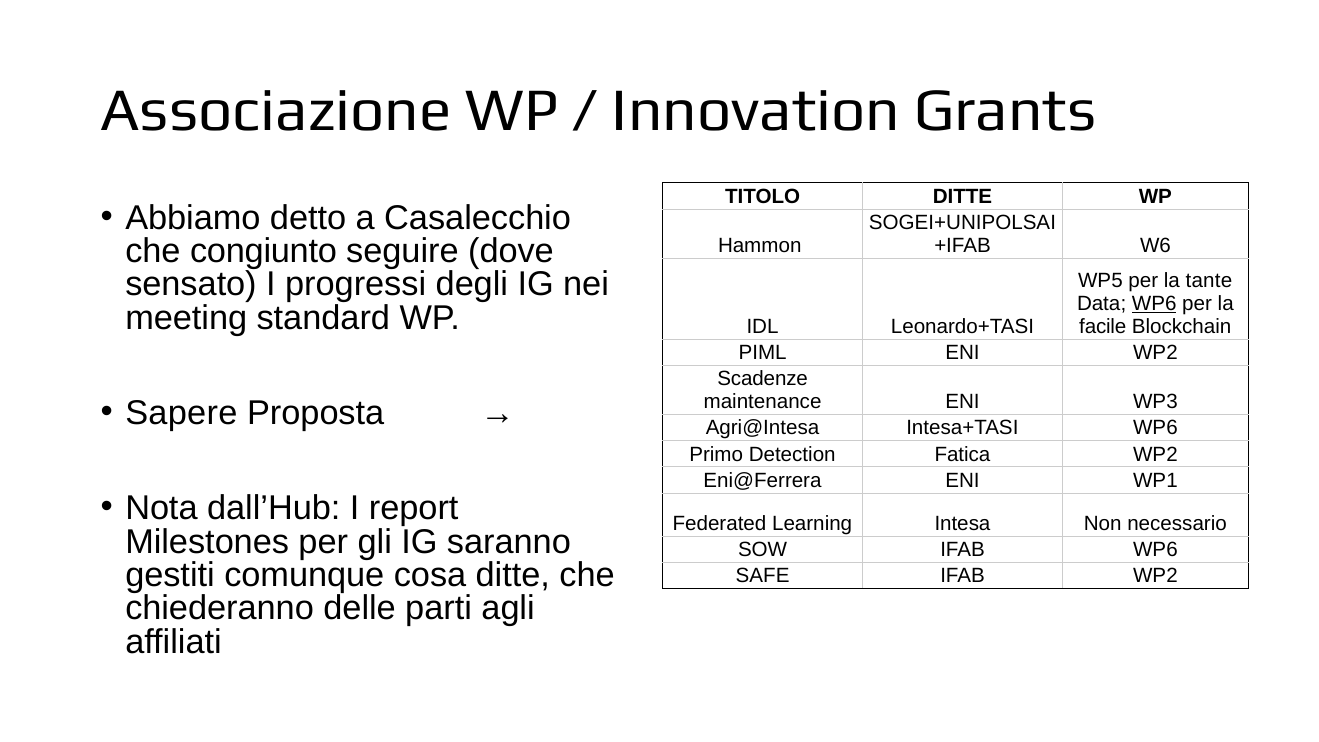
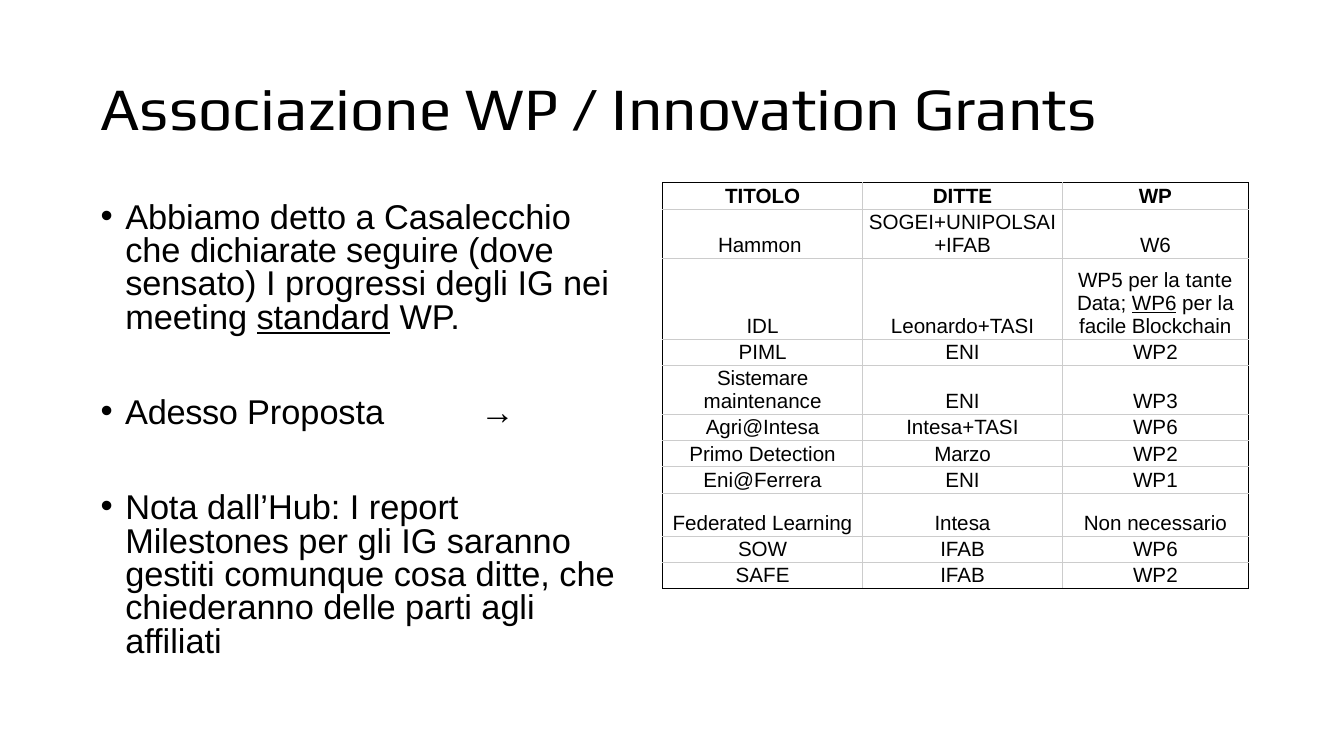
congiunto: congiunto -> dichiarate (263, 251)
standard underline: none -> present (323, 318)
Scadenze: Scadenze -> Sistemare (763, 379)
Sapere: Sapere -> Adesso (182, 413)
Fatica: Fatica -> Marzo (963, 454)
